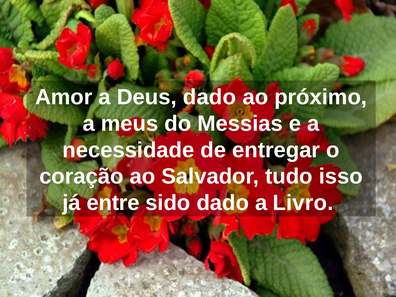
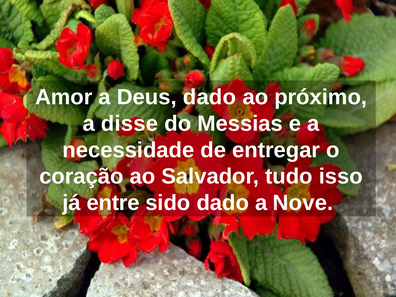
meus: meus -> disse (129, 124)
Livro: Livro -> Nove (303, 203)
